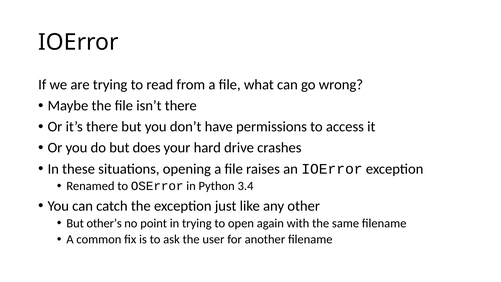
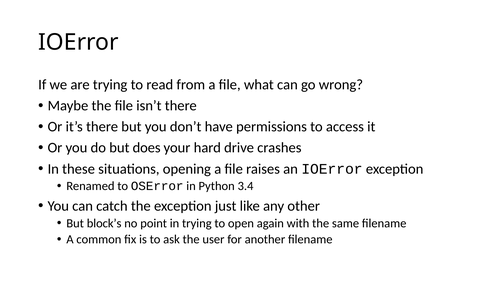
other’s: other’s -> block’s (104, 223)
